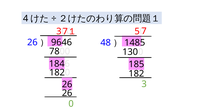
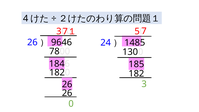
48: 48 -> 24 (106, 43)
